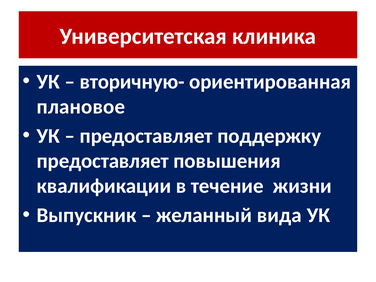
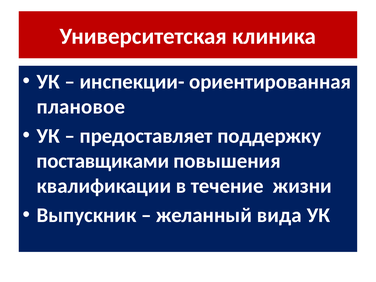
вторичную-: вторичную- -> инспекции- (132, 82)
предоставляет: предоставляет -> поставщиками (103, 161)
